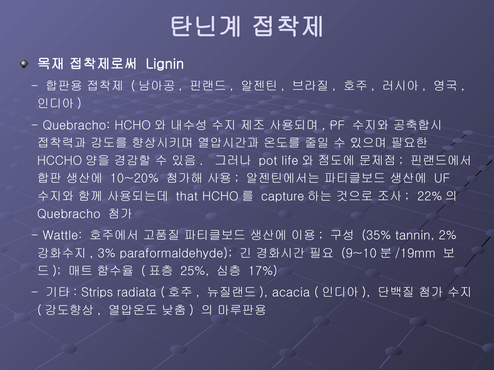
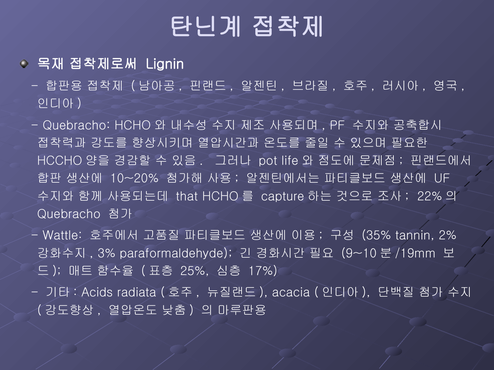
Strips: Strips -> Acids (97, 293)
